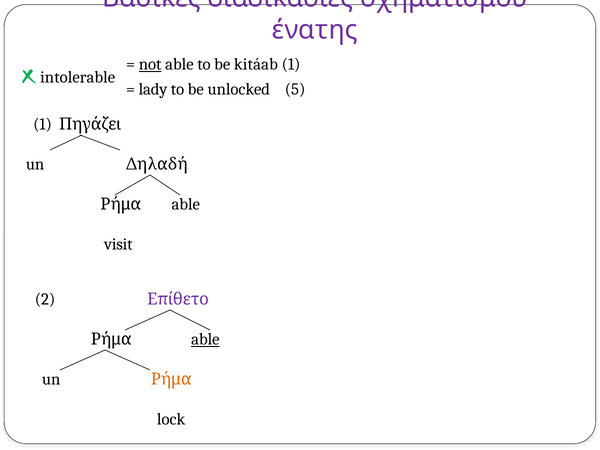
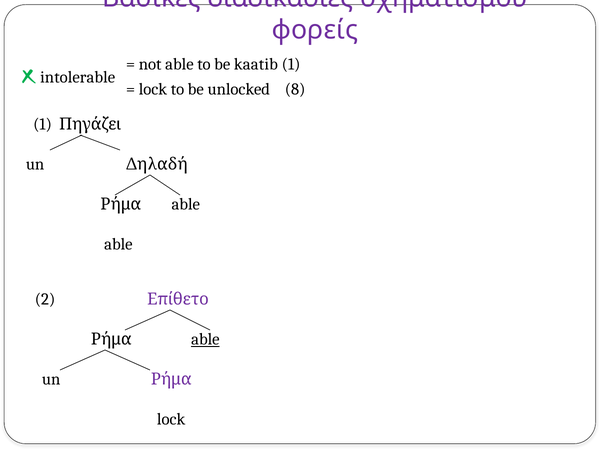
ένατης: ένατης -> φορείς (315, 30)
not underline: present -> none (150, 64)
kitáab: kitáab -> kaatib (256, 64)
lady: lady -> lock (153, 89)
5: 5 -> 8 (295, 89)
visit: visit -> able (118, 244)
Ρήμα colour: orange -> purple (171, 379)
